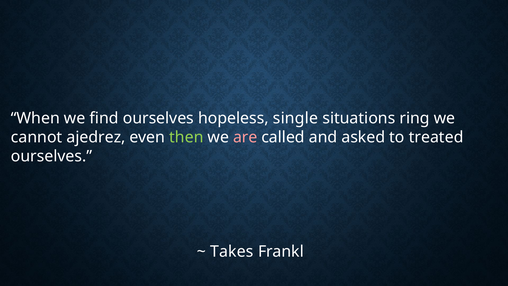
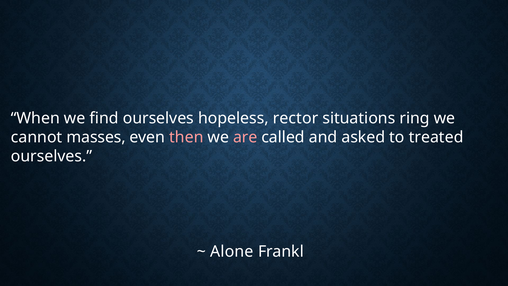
single: single -> rector (295, 118)
ajedrez: ajedrez -> masses (96, 137)
then colour: light green -> pink (186, 137)
Takes: Takes -> Alone (232, 251)
